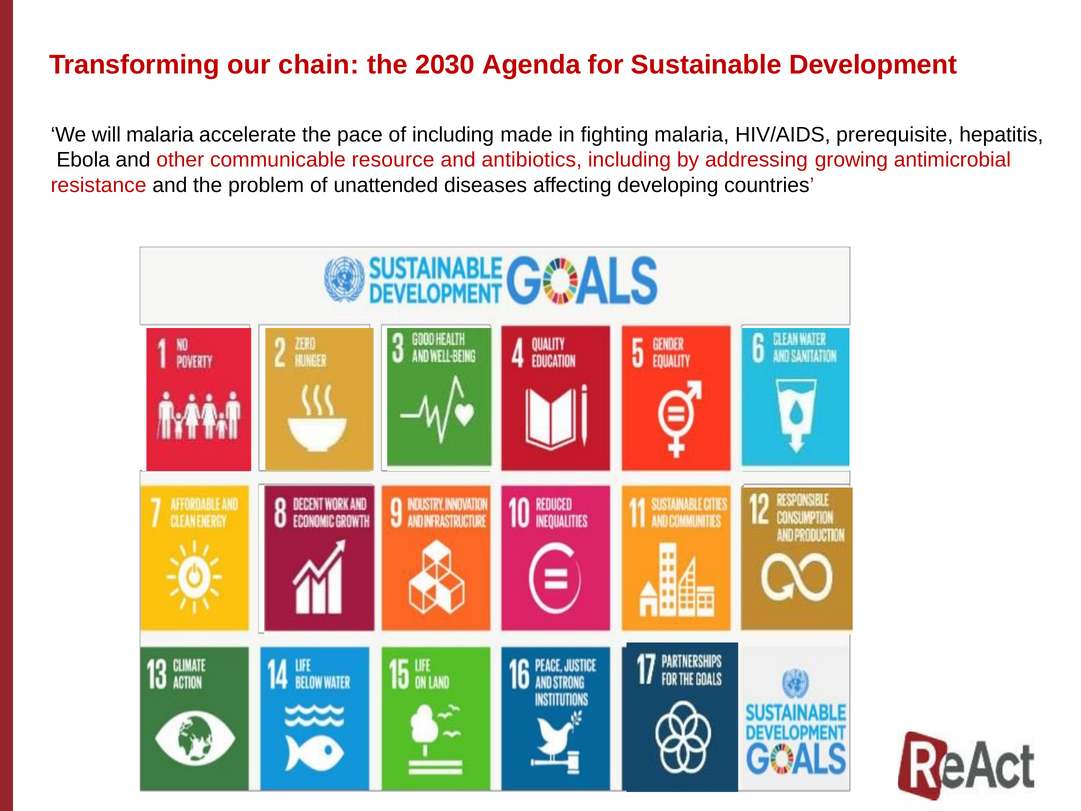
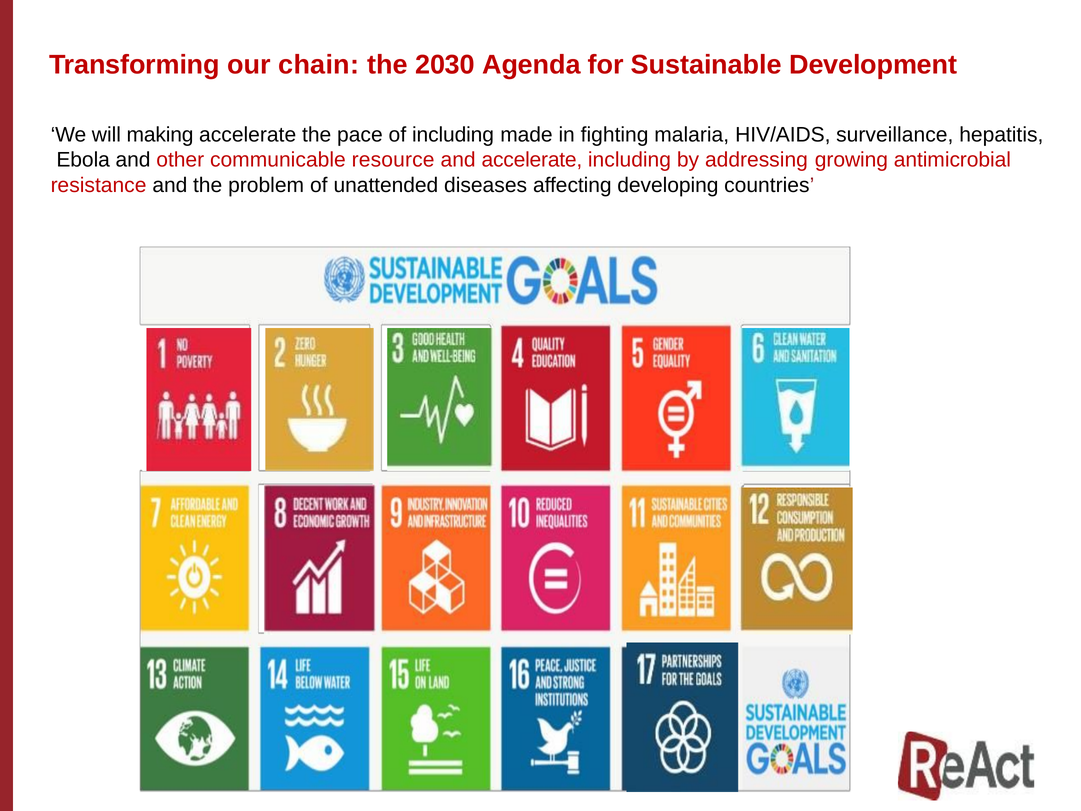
will malaria: malaria -> making (160, 135)
prerequisite: prerequisite -> surveillance (895, 135)
and antibiotics: antibiotics -> accelerate (532, 160)
